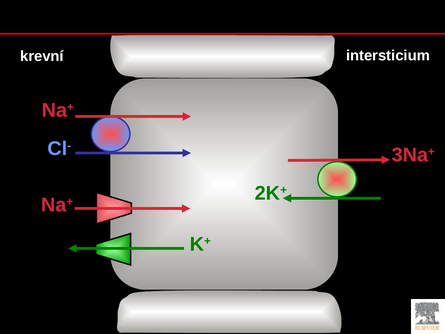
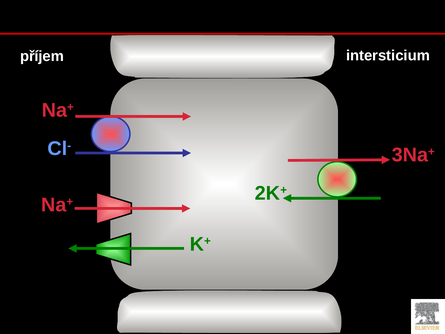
krevní: krevní -> příjem (42, 56)
